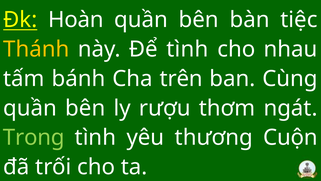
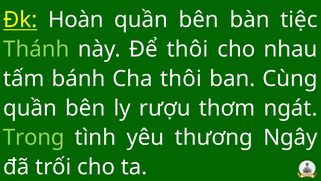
Thánh colour: yellow -> light green (36, 49)
Để tình: tình -> thôi (187, 49)
Cha trên: trên -> thôi (181, 78)
Cuộn: Cuộn -> Ngây (290, 137)
